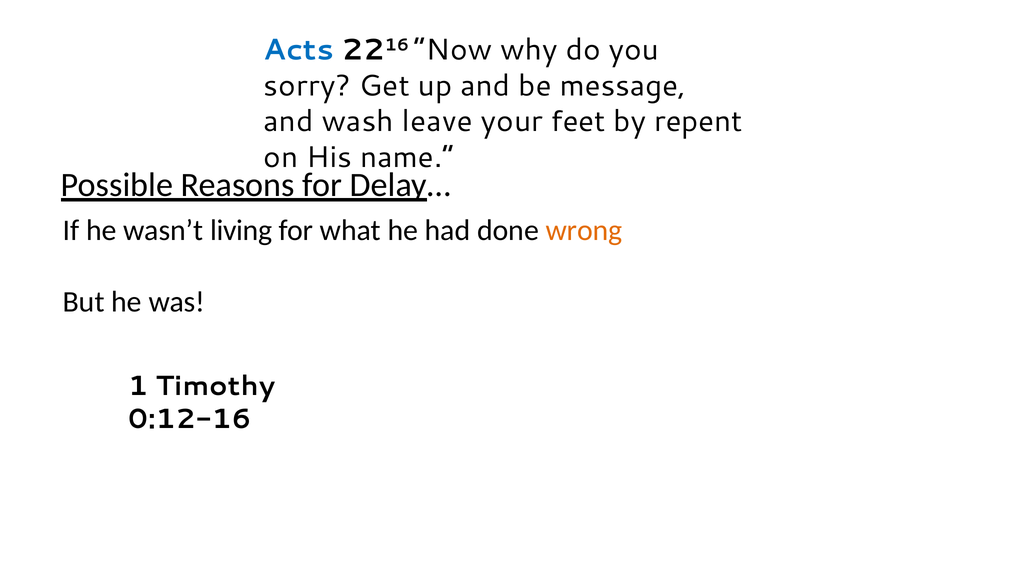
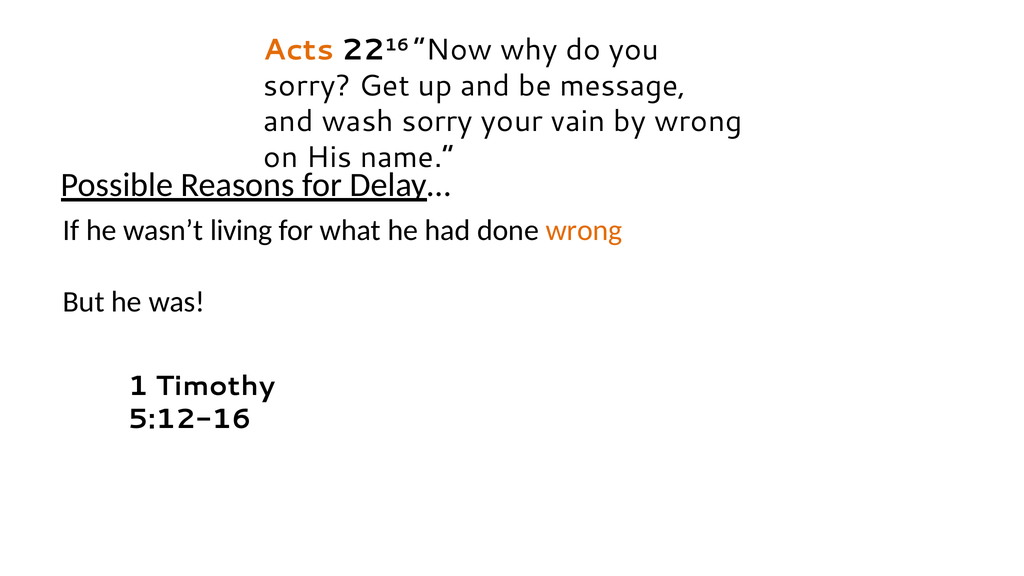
Acts colour: blue -> orange (299, 50)
wash leave: leave -> sorry (437, 122)
feet: feet -> vain (578, 122)
by repent: repent -> wrong (698, 122)
0:12-16: 0:12-16 -> 5:12-16 (190, 419)
